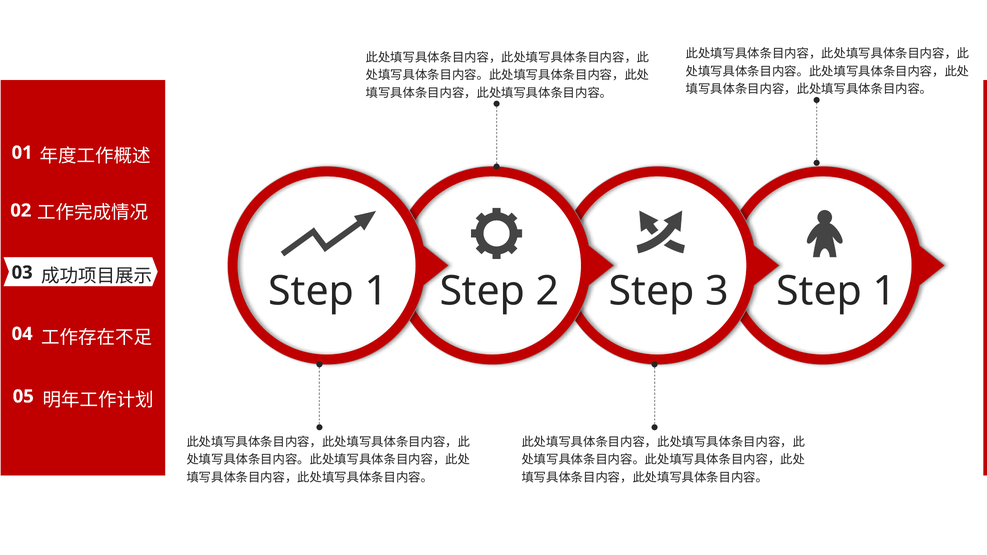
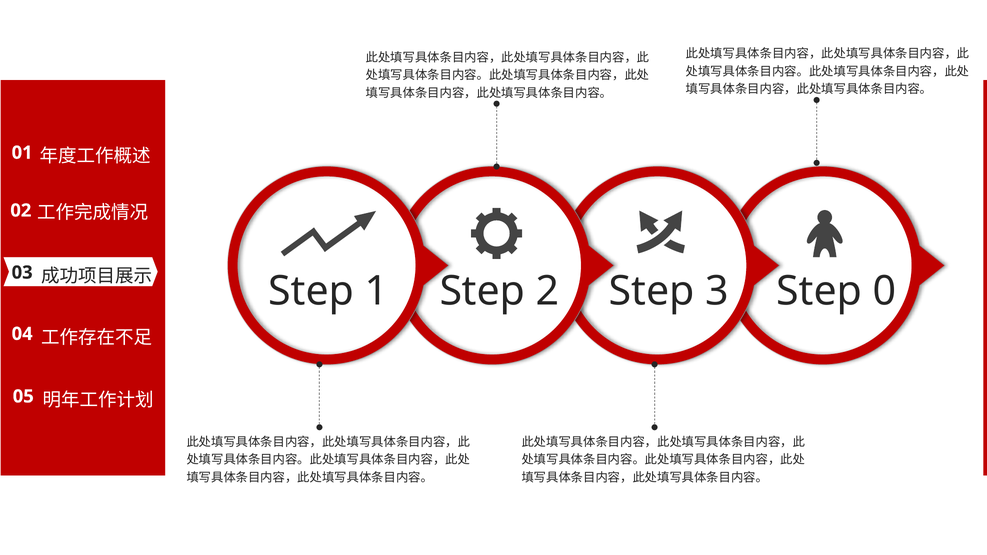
3 Step 1: 1 -> 0 (885, 291)
